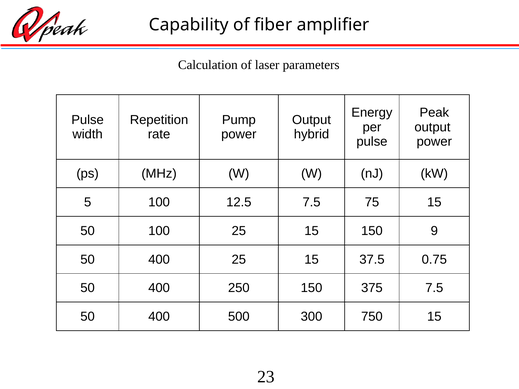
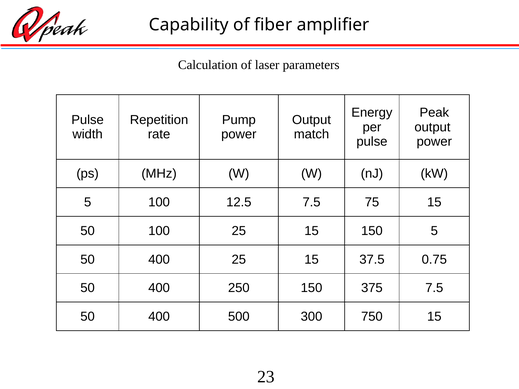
hybrid: hybrid -> match (312, 134)
150 9: 9 -> 5 (434, 231)
